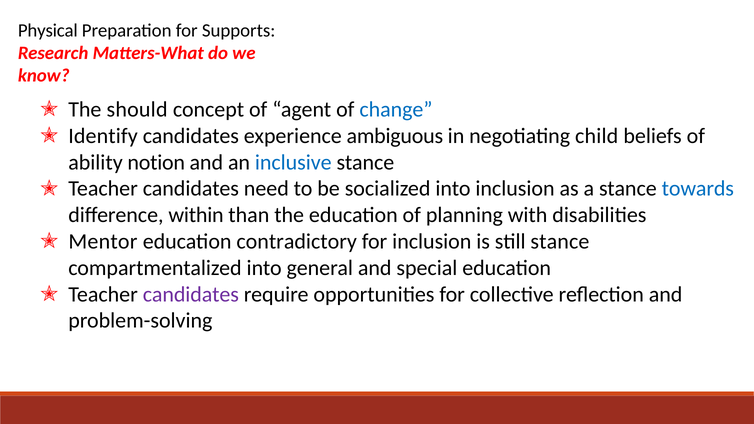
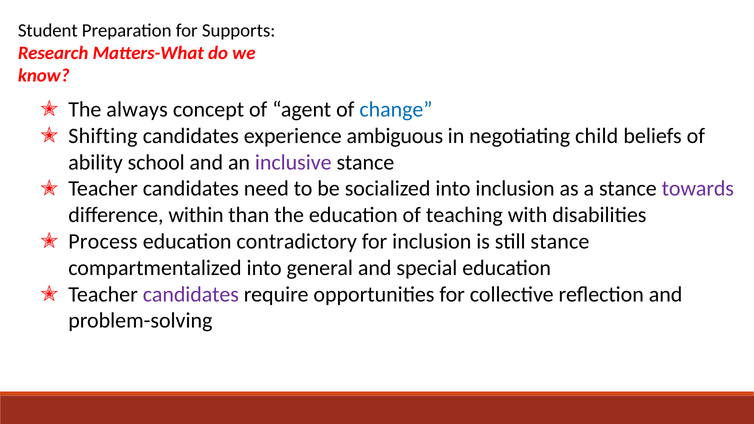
Physical: Physical -> Student (48, 30)
should: should -> always (137, 110)
Identify: Identify -> Shifting (103, 136)
notion: notion -> school (156, 162)
inclusive colour: blue -> purple (293, 162)
towards colour: blue -> purple (698, 189)
planning: planning -> teaching (464, 215)
Mentor: Mentor -> Process (103, 242)
